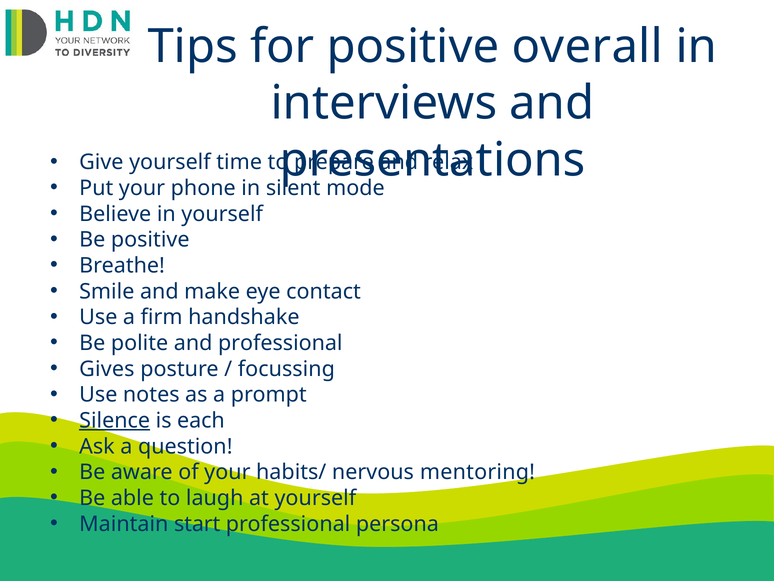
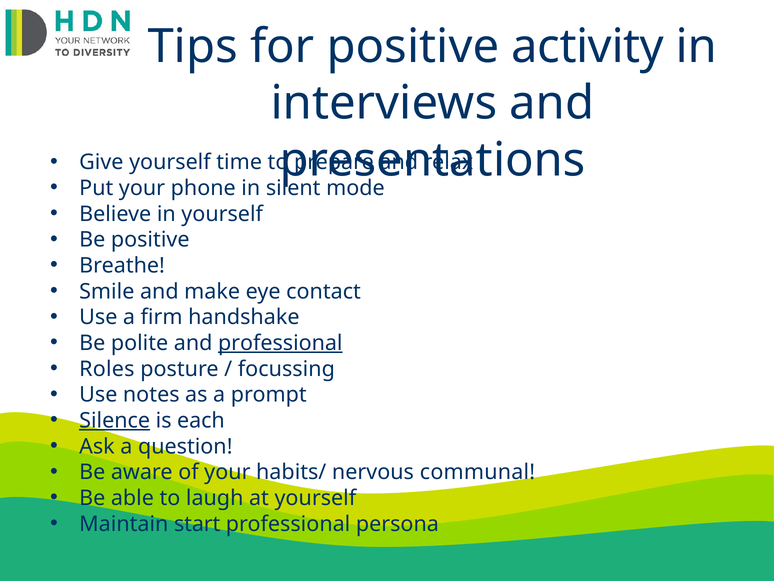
overall: overall -> activity (588, 46)
professional underline: none -> present (280, 343)
Gives: Gives -> Roles (107, 369)
mentoring: mentoring -> communal (477, 472)
